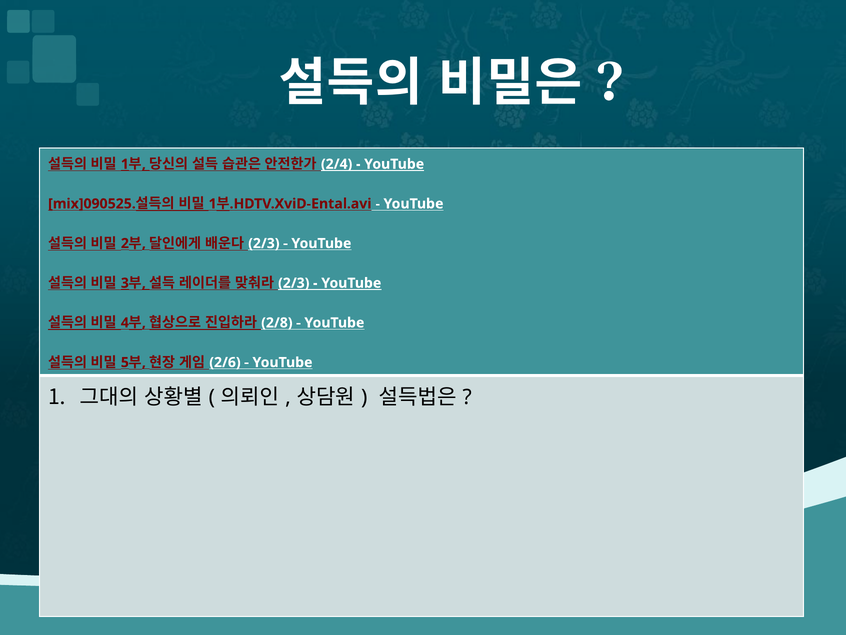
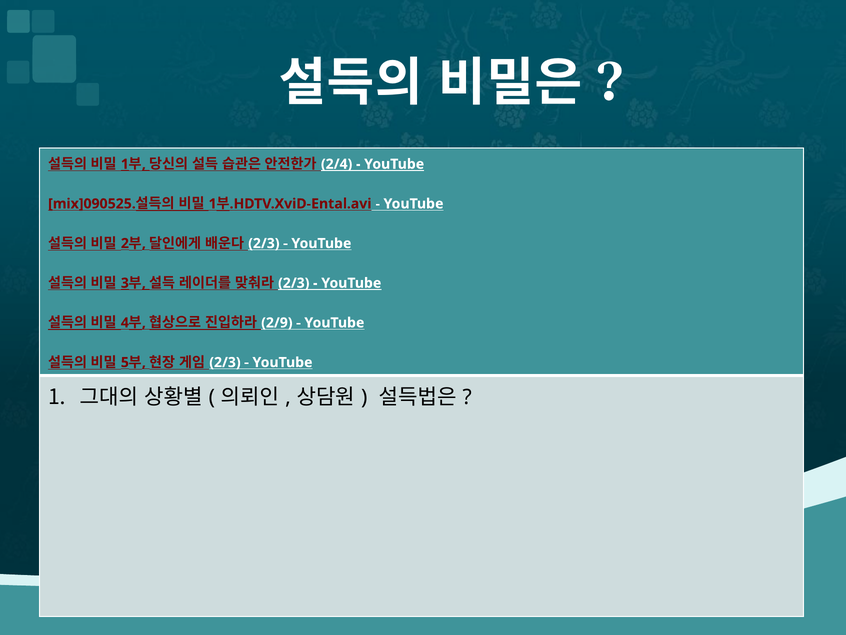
2/8: 2/8 -> 2/9 (277, 323)
2/6: 2/6 -> 2/3 (225, 362)
